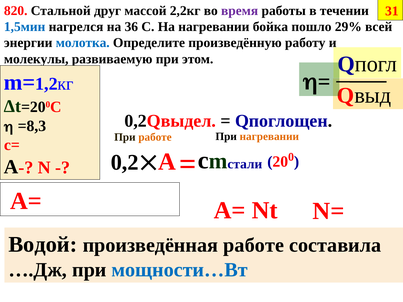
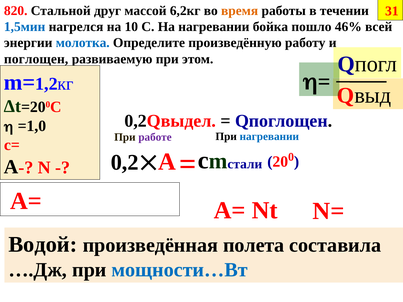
2,2кг: 2,2кг -> 6,2кг (185, 11)
время colour: purple -> orange (240, 11)
36: 36 -> 10 (131, 27)
29%: 29% -> 46% (348, 27)
молекулы: молекулы -> поглощен (36, 59)
=8,3: =8,3 -> =1,0 (32, 126)
работе colour: orange -> purple (155, 137)
нагревании colour: orange -> blue (269, 137)
произведённая работе: работе -> полета (254, 245)
